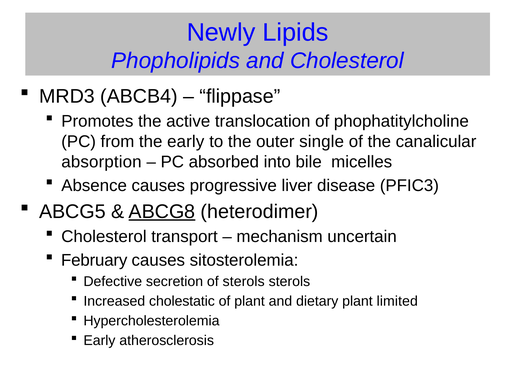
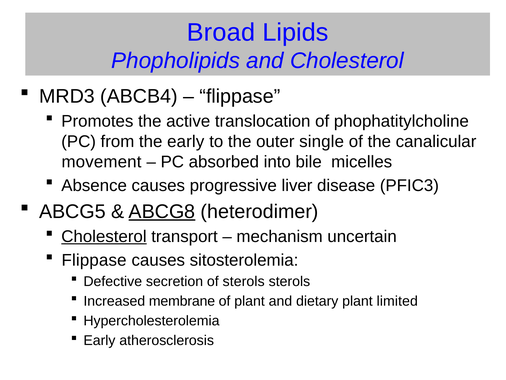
Newly: Newly -> Broad (221, 32)
absorption: absorption -> movement (101, 162)
Cholesterol underline: none -> present (104, 236)
February: February -> Flippase (94, 260)
cholestatic: cholestatic -> membrane (182, 301)
